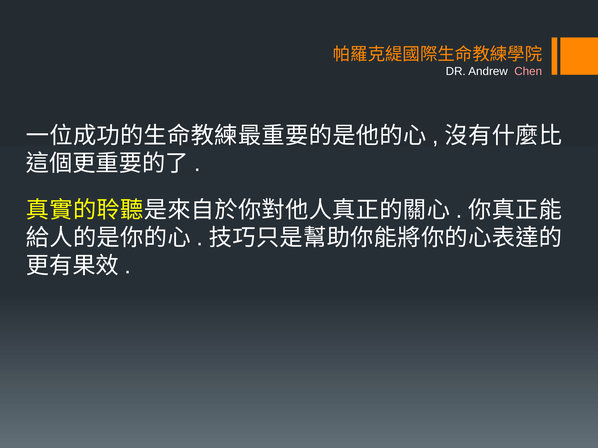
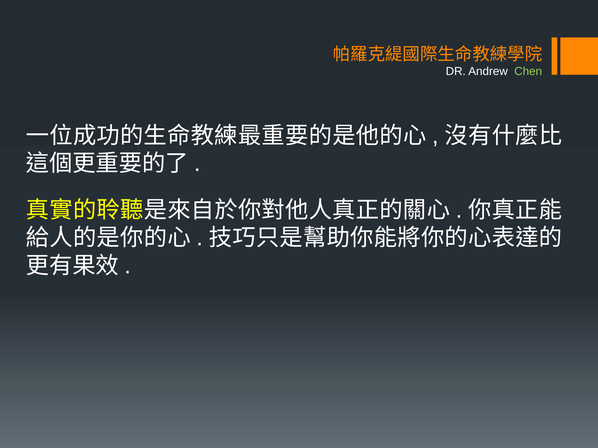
Chen colour: pink -> light green (528, 72)
